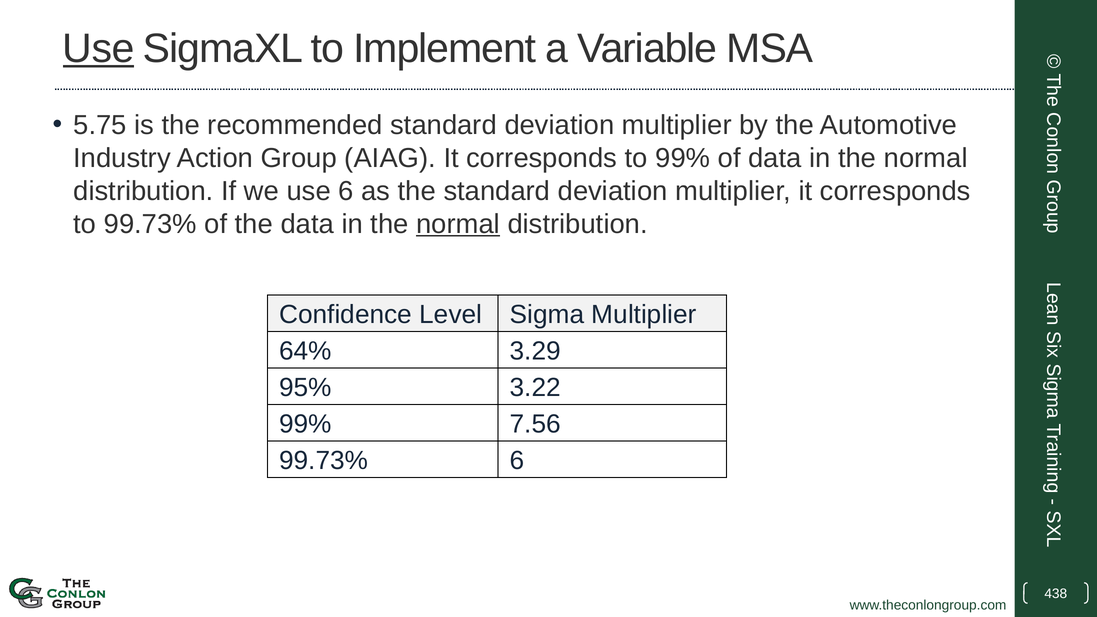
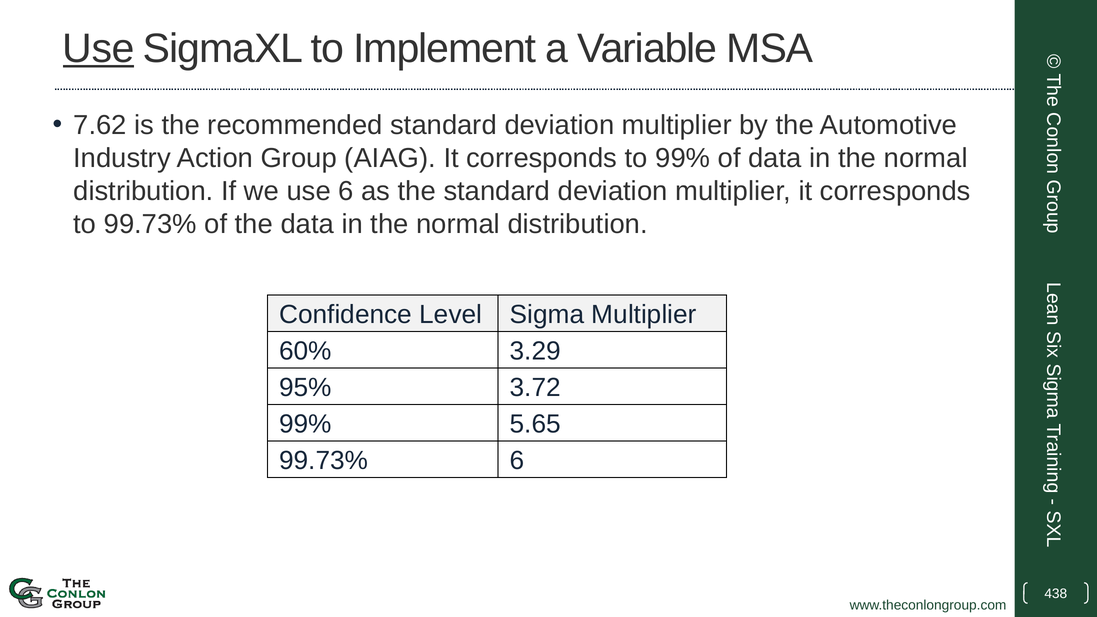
5.75: 5.75 -> 7.62 (100, 125)
normal underline: present -> none (458, 224)
64%: 64% -> 60% (305, 351)
3.22: 3.22 -> 3.72 (535, 387)
7.56: 7.56 -> 5.65 (535, 424)
